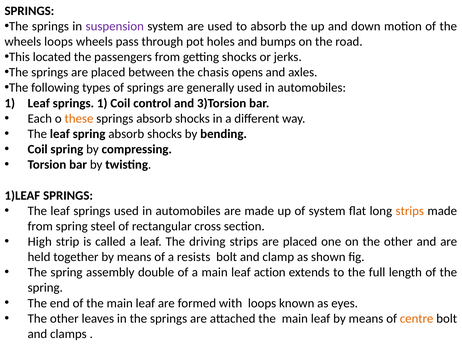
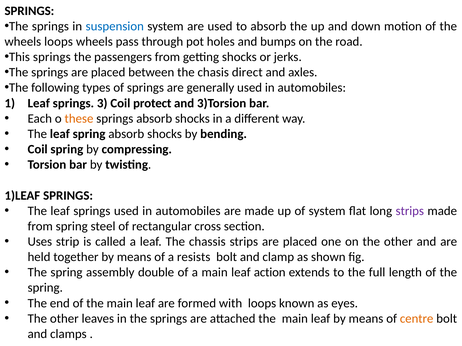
suspension colour: purple -> blue (115, 26)
This located: located -> springs (52, 57)
opens: opens -> direct (247, 72)
springs 1: 1 -> 3 (102, 103)
control: control -> protect (152, 103)
strips colour: orange -> purple (410, 211)
High: High -> Uses (40, 242)
driving: driving -> chassis (207, 242)
